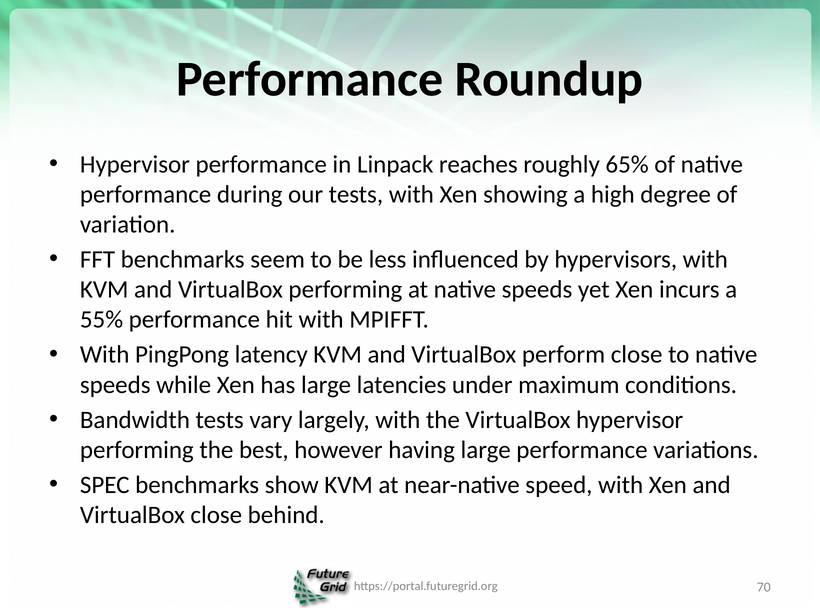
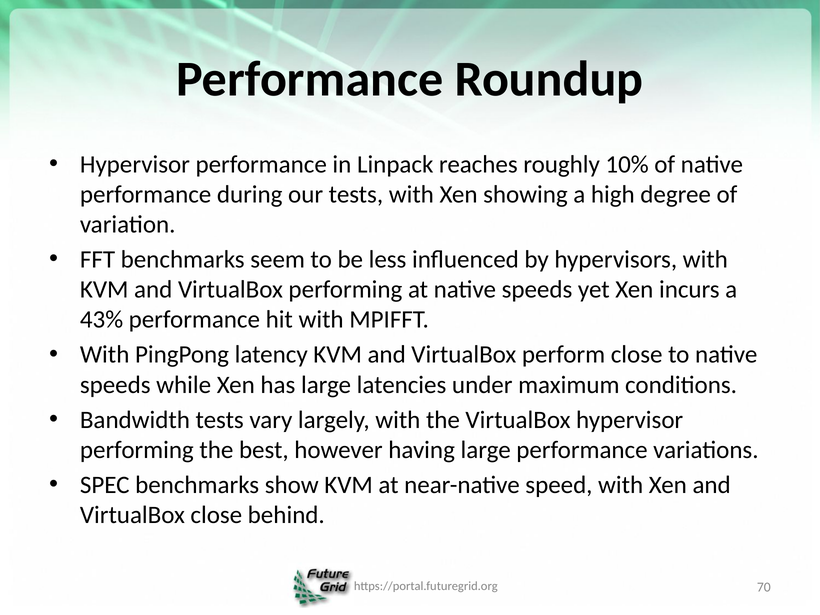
65%: 65% -> 10% (627, 164)
55%: 55% -> 43% (102, 320)
